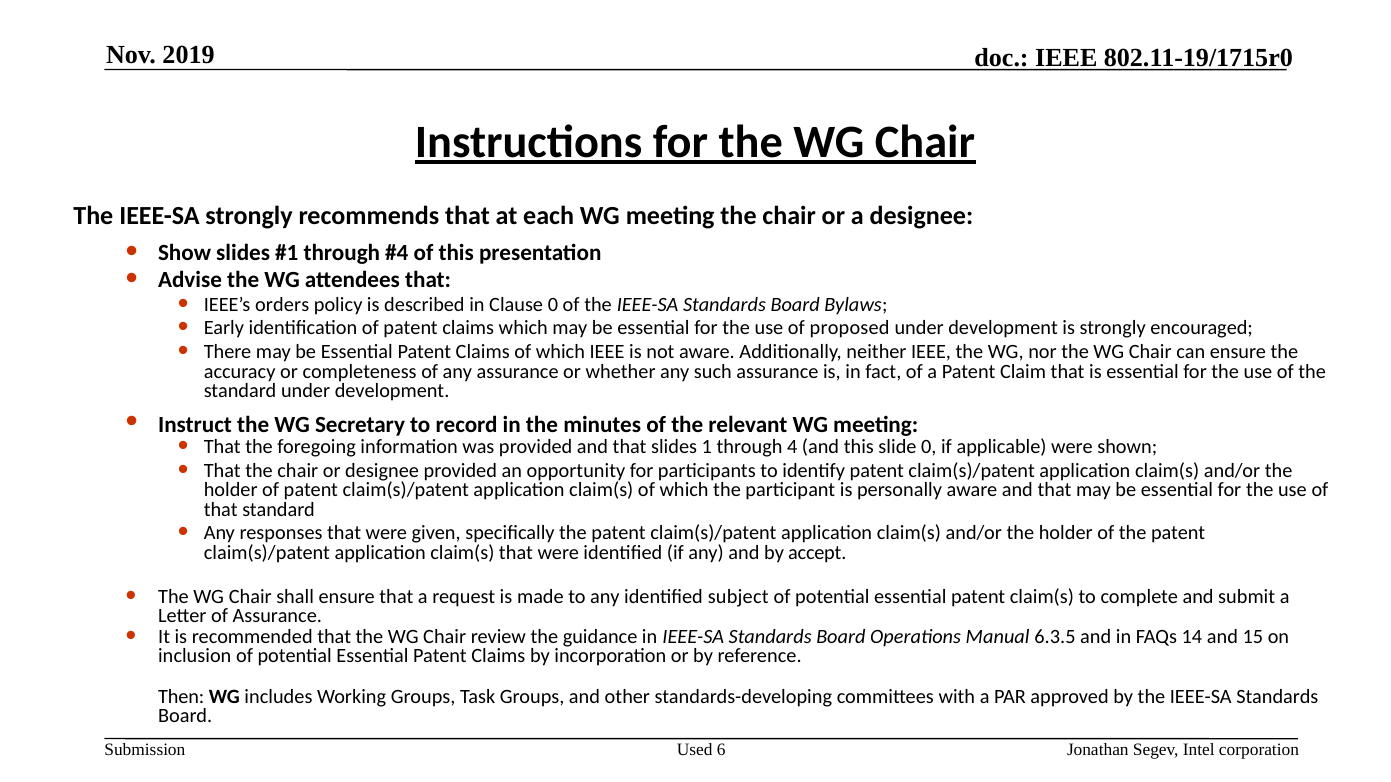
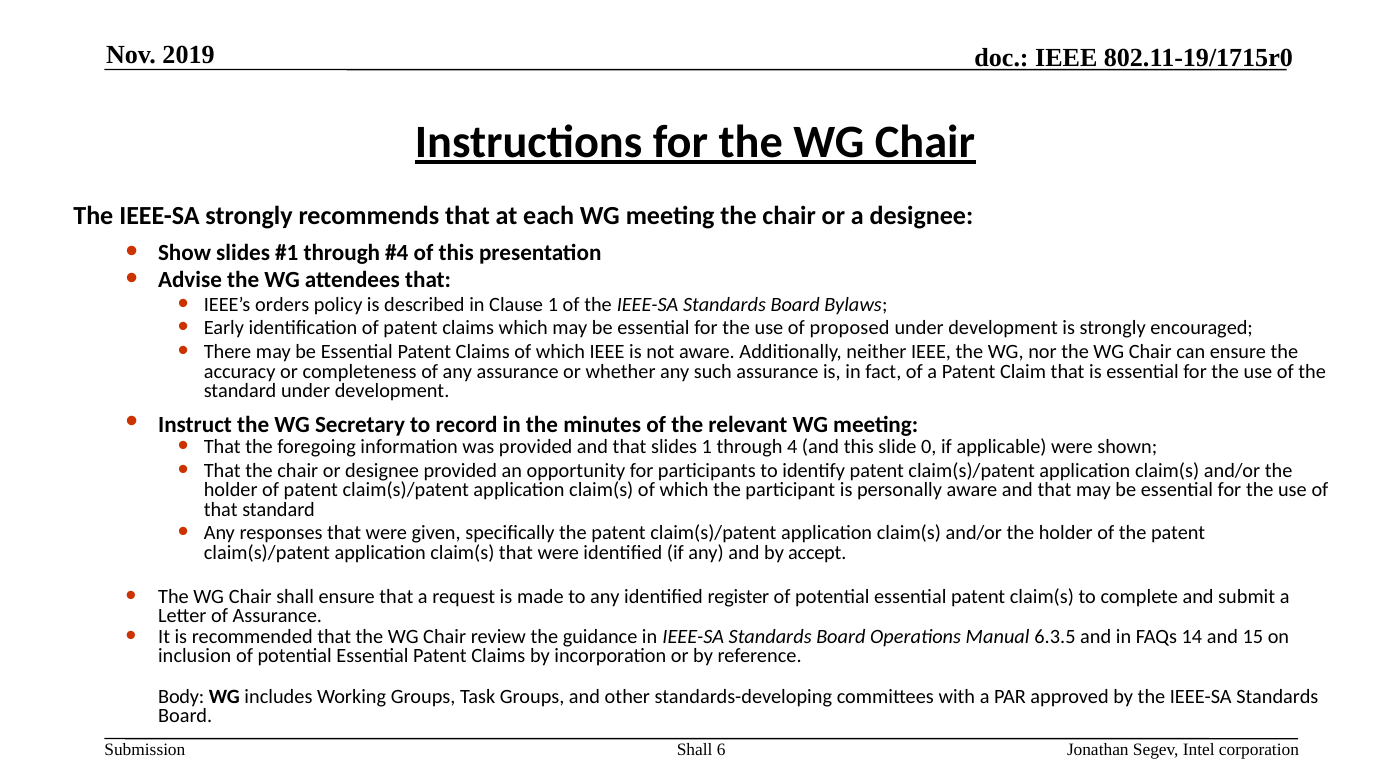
Clause 0: 0 -> 1 (553, 305)
subject: subject -> register (738, 597)
Then: Then -> Body (181, 697)
Used: Used -> Shall (695, 750)
